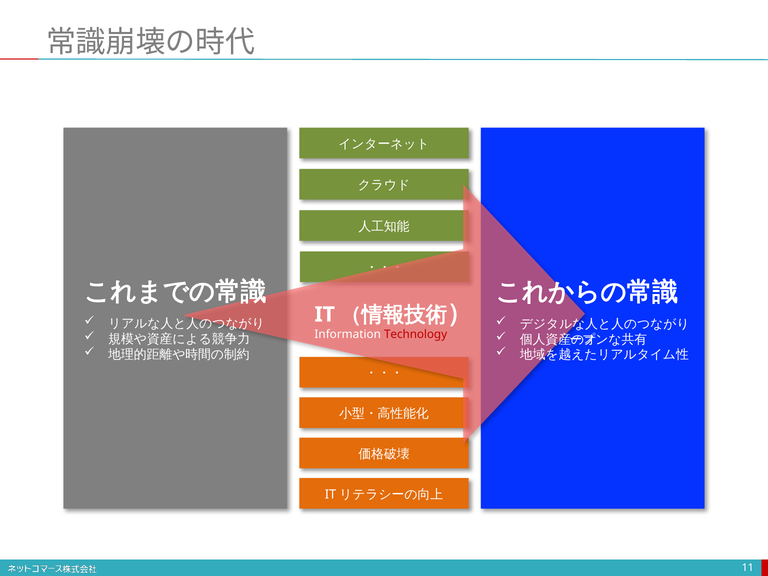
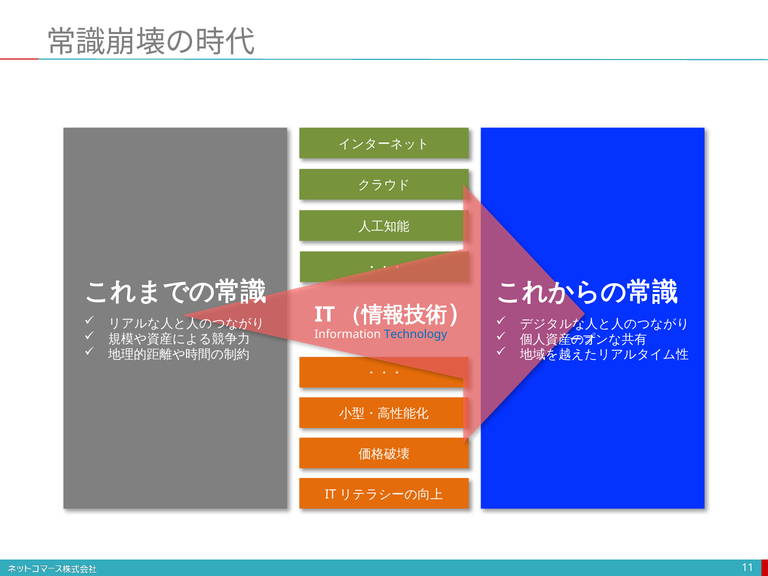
Technology colour: red -> blue (416, 334)
